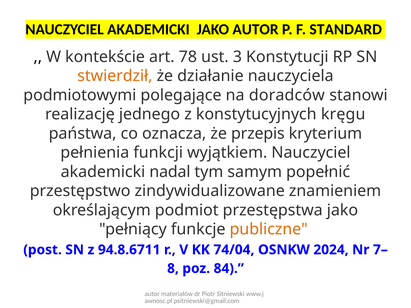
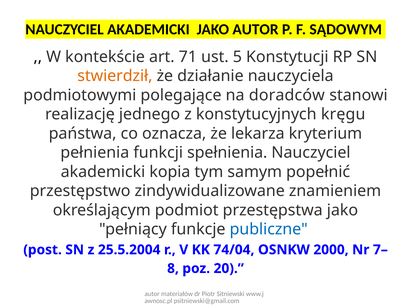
STANDARD: STANDARD -> SĄDOWYM (346, 29)
78: 78 -> 71 (188, 57)
3: 3 -> 5 (237, 57)
przepis: przepis -> lekarza (258, 134)
wyjątkiem: wyjątkiem -> spełnienia (227, 153)
nadal: nadal -> kopia (170, 172)
publiczne colour: orange -> blue (269, 230)
94.8.6711: 94.8.6711 -> 25.5.2004 (129, 250)
2024: 2024 -> 2000 (331, 250)
84: 84 -> 20 (229, 269)
